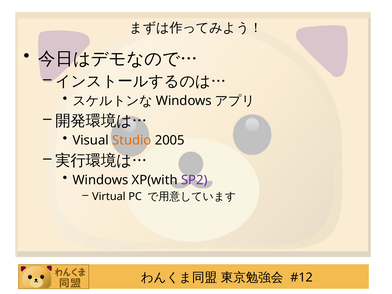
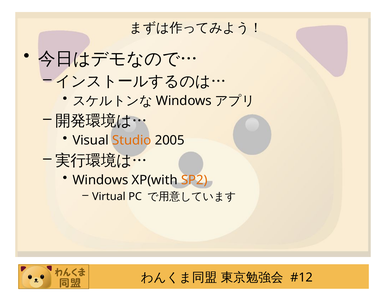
SP2 colour: purple -> orange (194, 180)
